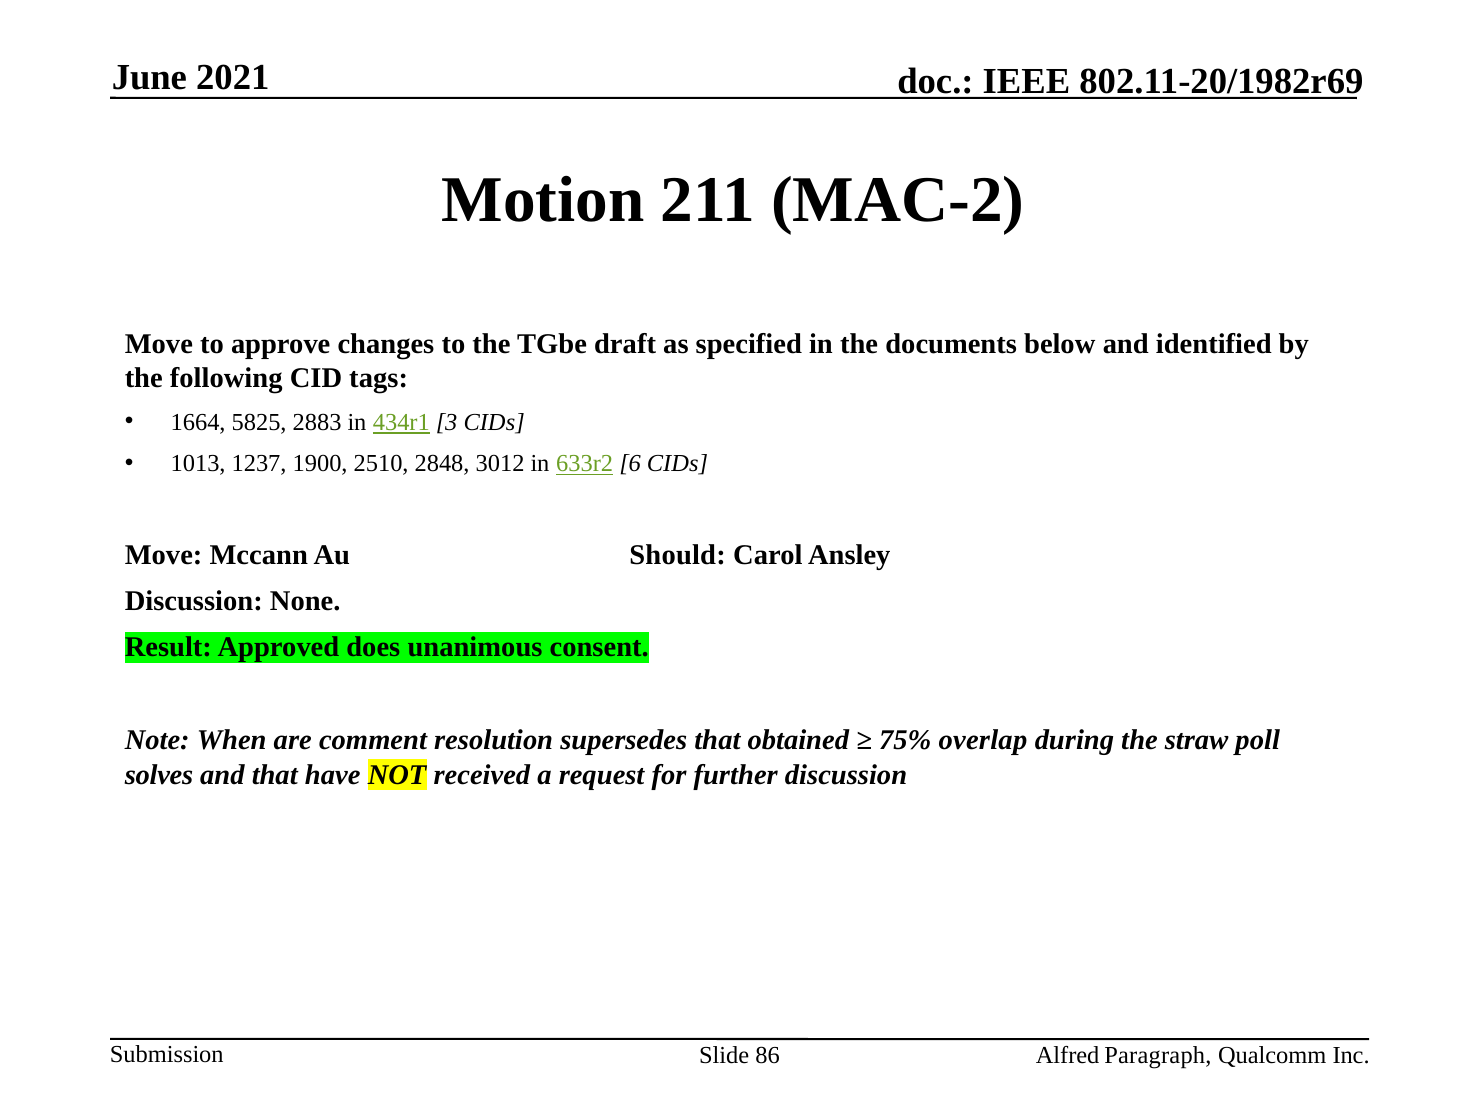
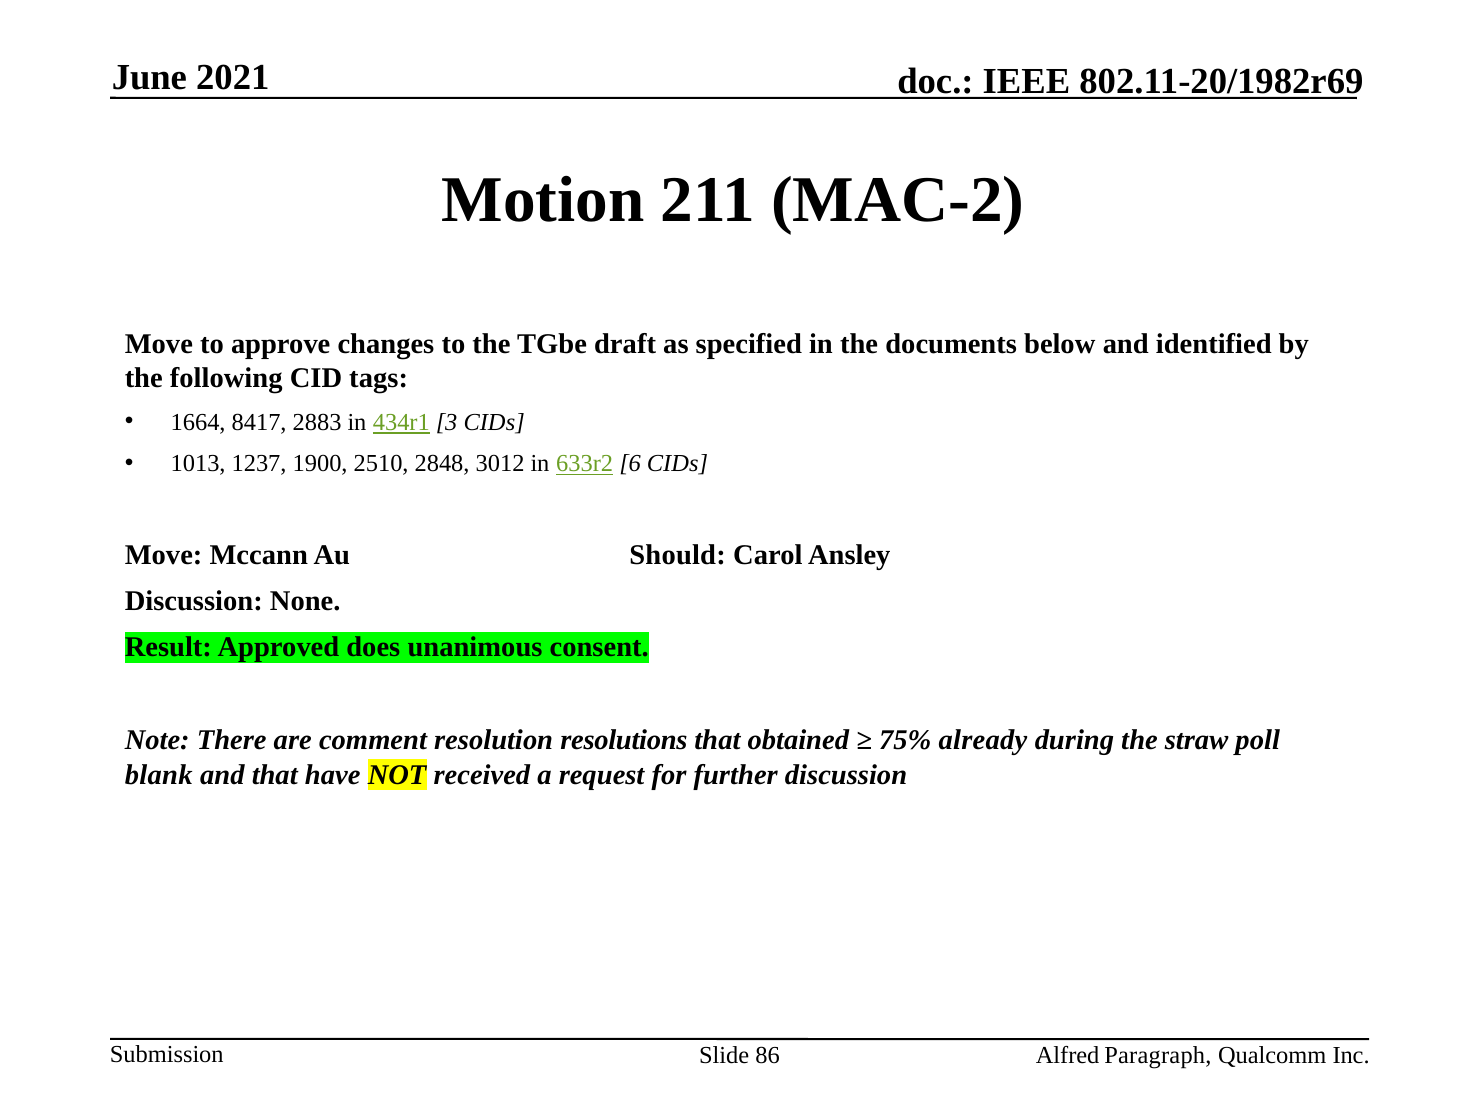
5825: 5825 -> 8417 (259, 422)
When: When -> There (232, 741)
supersedes: supersedes -> resolutions (624, 741)
overlap: overlap -> already (983, 741)
solves: solves -> blank (159, 775)
